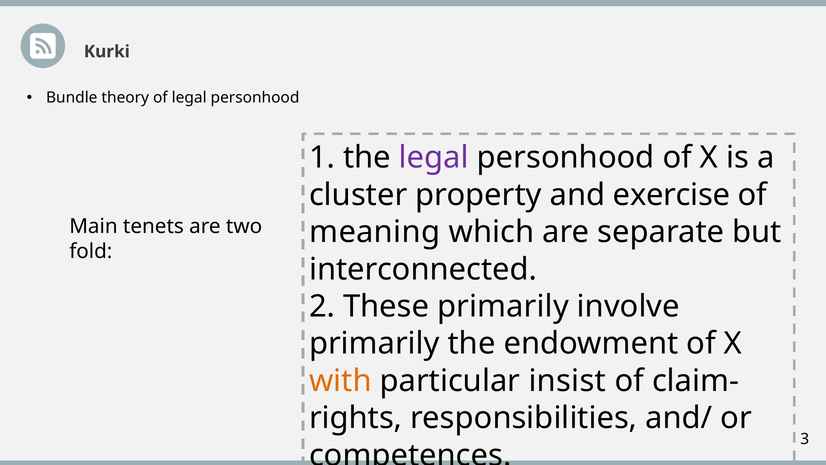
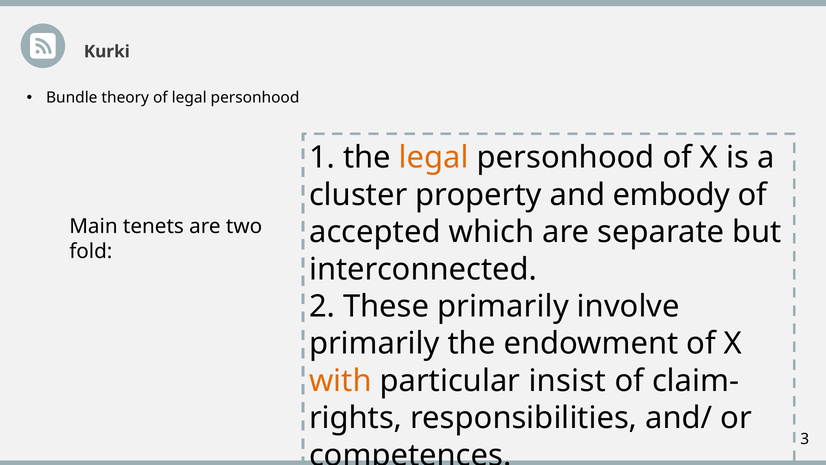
legal colour: purple -> orange (434, 158)
exercise: exercise -> embody (671, 195)
meaning: meaning -> accepted (375, 232)
